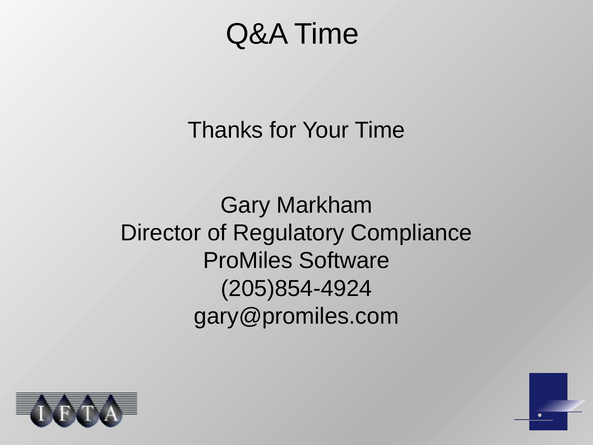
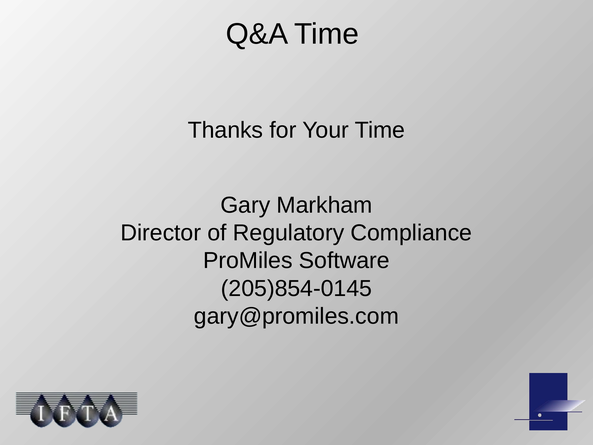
205)854-4924: 205)854-4924 -> 205)854-0145 (296, 288)
